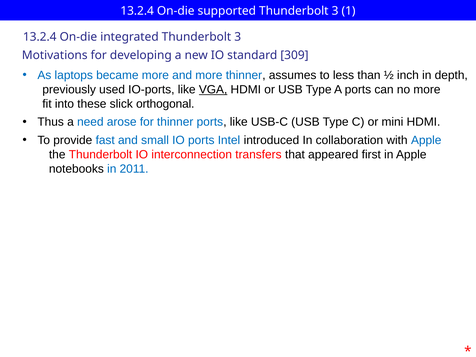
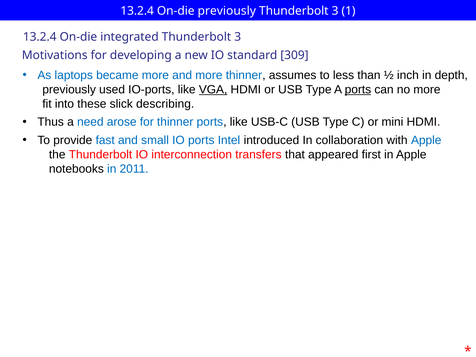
On-die supported: supported -> previously (227, 11)
ports underline: none -> present (358, 90)
orthogonal: orthogonal -> describing (165, 104)
